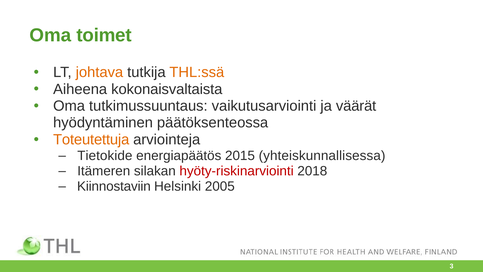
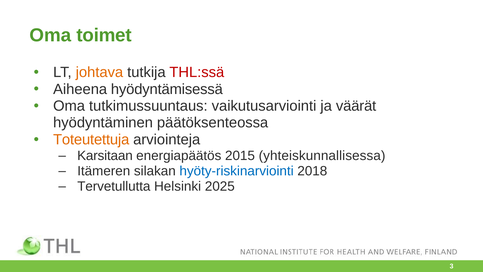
THL:ssä colour: orange -> red (197, 72)
kokonaisvaltaista: kokonaisvaltaista -> hyödyntämisessä (167, 89)
Tietokide: Tietokide -> Karsitaan (105, 155)
hyöty-riskinarviointi colour: red -> blue (237, 171)
Kiinnostaviin: Kiinnostaviin -> Tervetullutta (114, 186)
2005: 2005 -> 2025 (220, 186)
